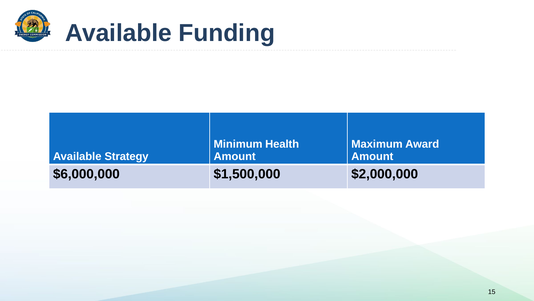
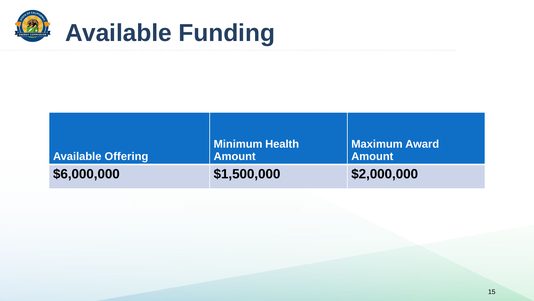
Strategy: Strategy -> Offering (126, 156)
